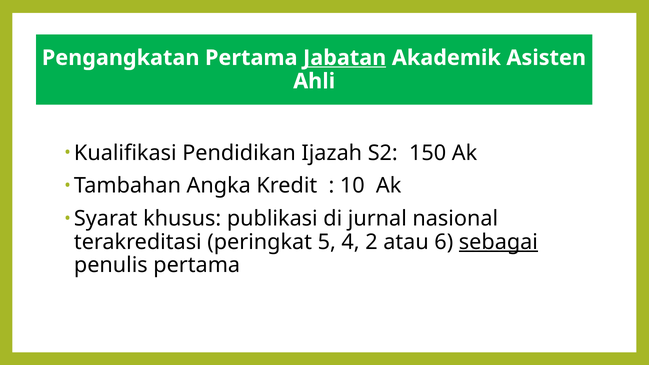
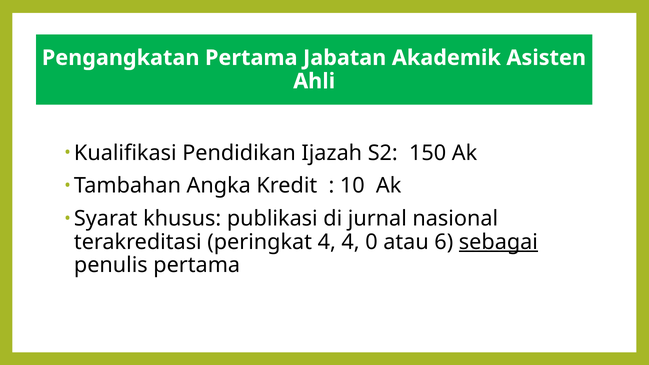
Jabatan underline: present -> none (345, 58)
peringkat 5: 5 -> 4 (327, 242)
2: 2 -> 0 (371, 242)
